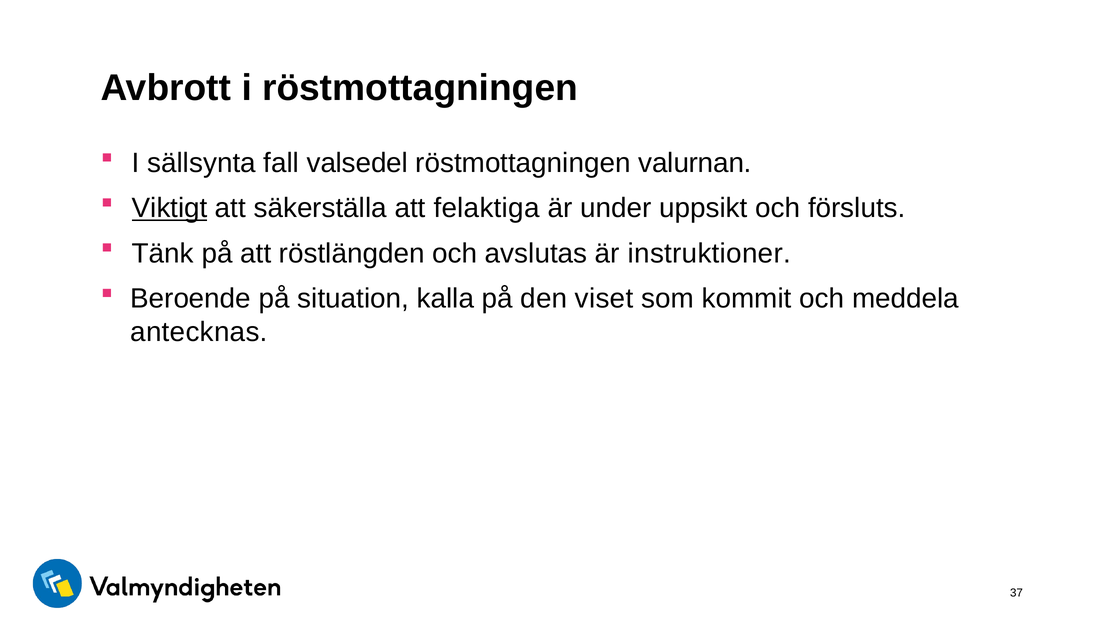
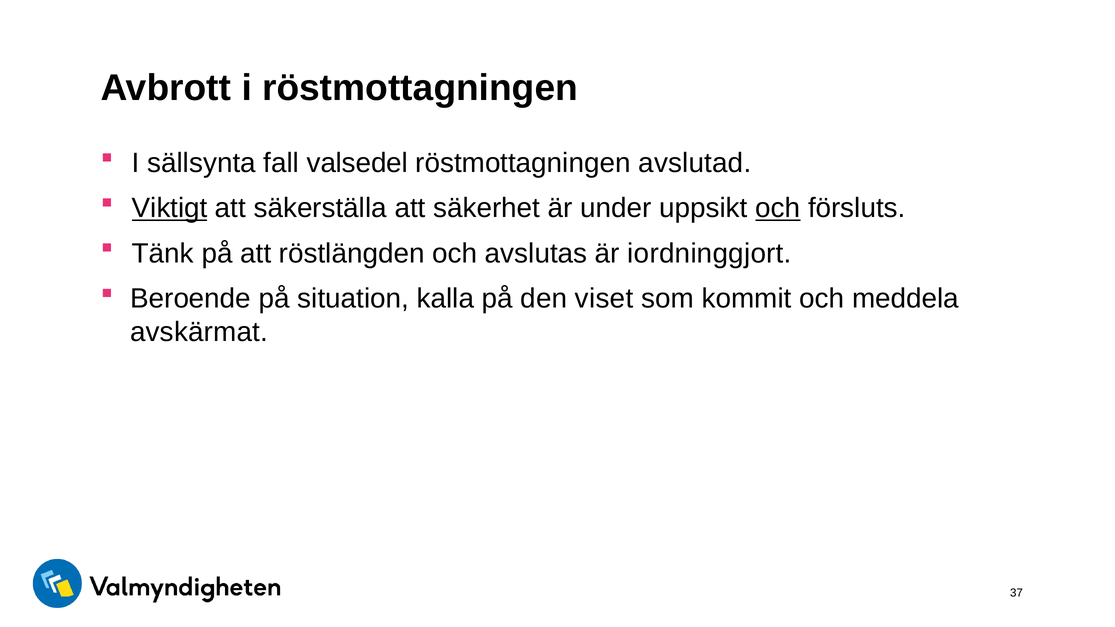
valurnan: valurnan -> avslutad (695, 163)
felaktiga: felaktiga -> säkerhet (487, 208)
och underline: none -> present (778, 208)
instruktioner: instruktioner -> iordninggjort (709, 253)
antecknas: antecknas -> avskärmat (199, 332)
